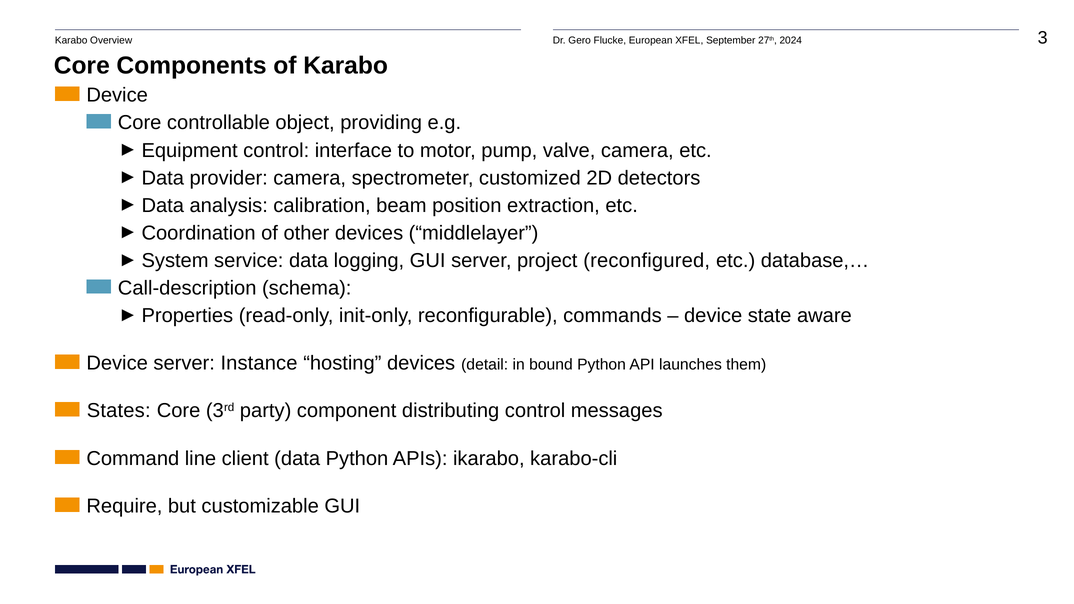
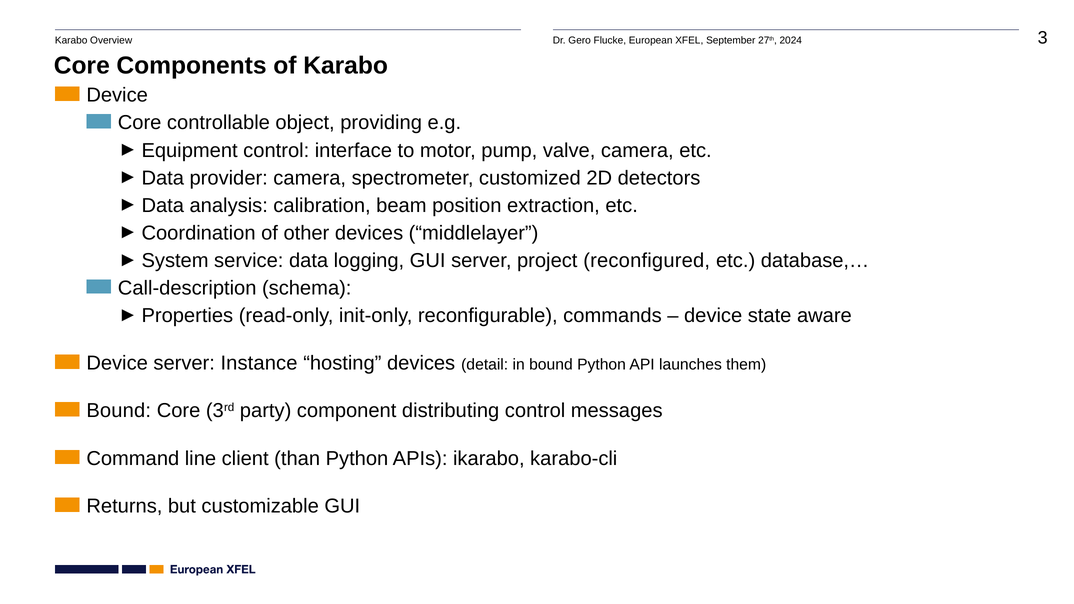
States: States -> Bound (119, 411)
client data: data -> than (297, 459)
Require: Require -> Returns (124, 506)
